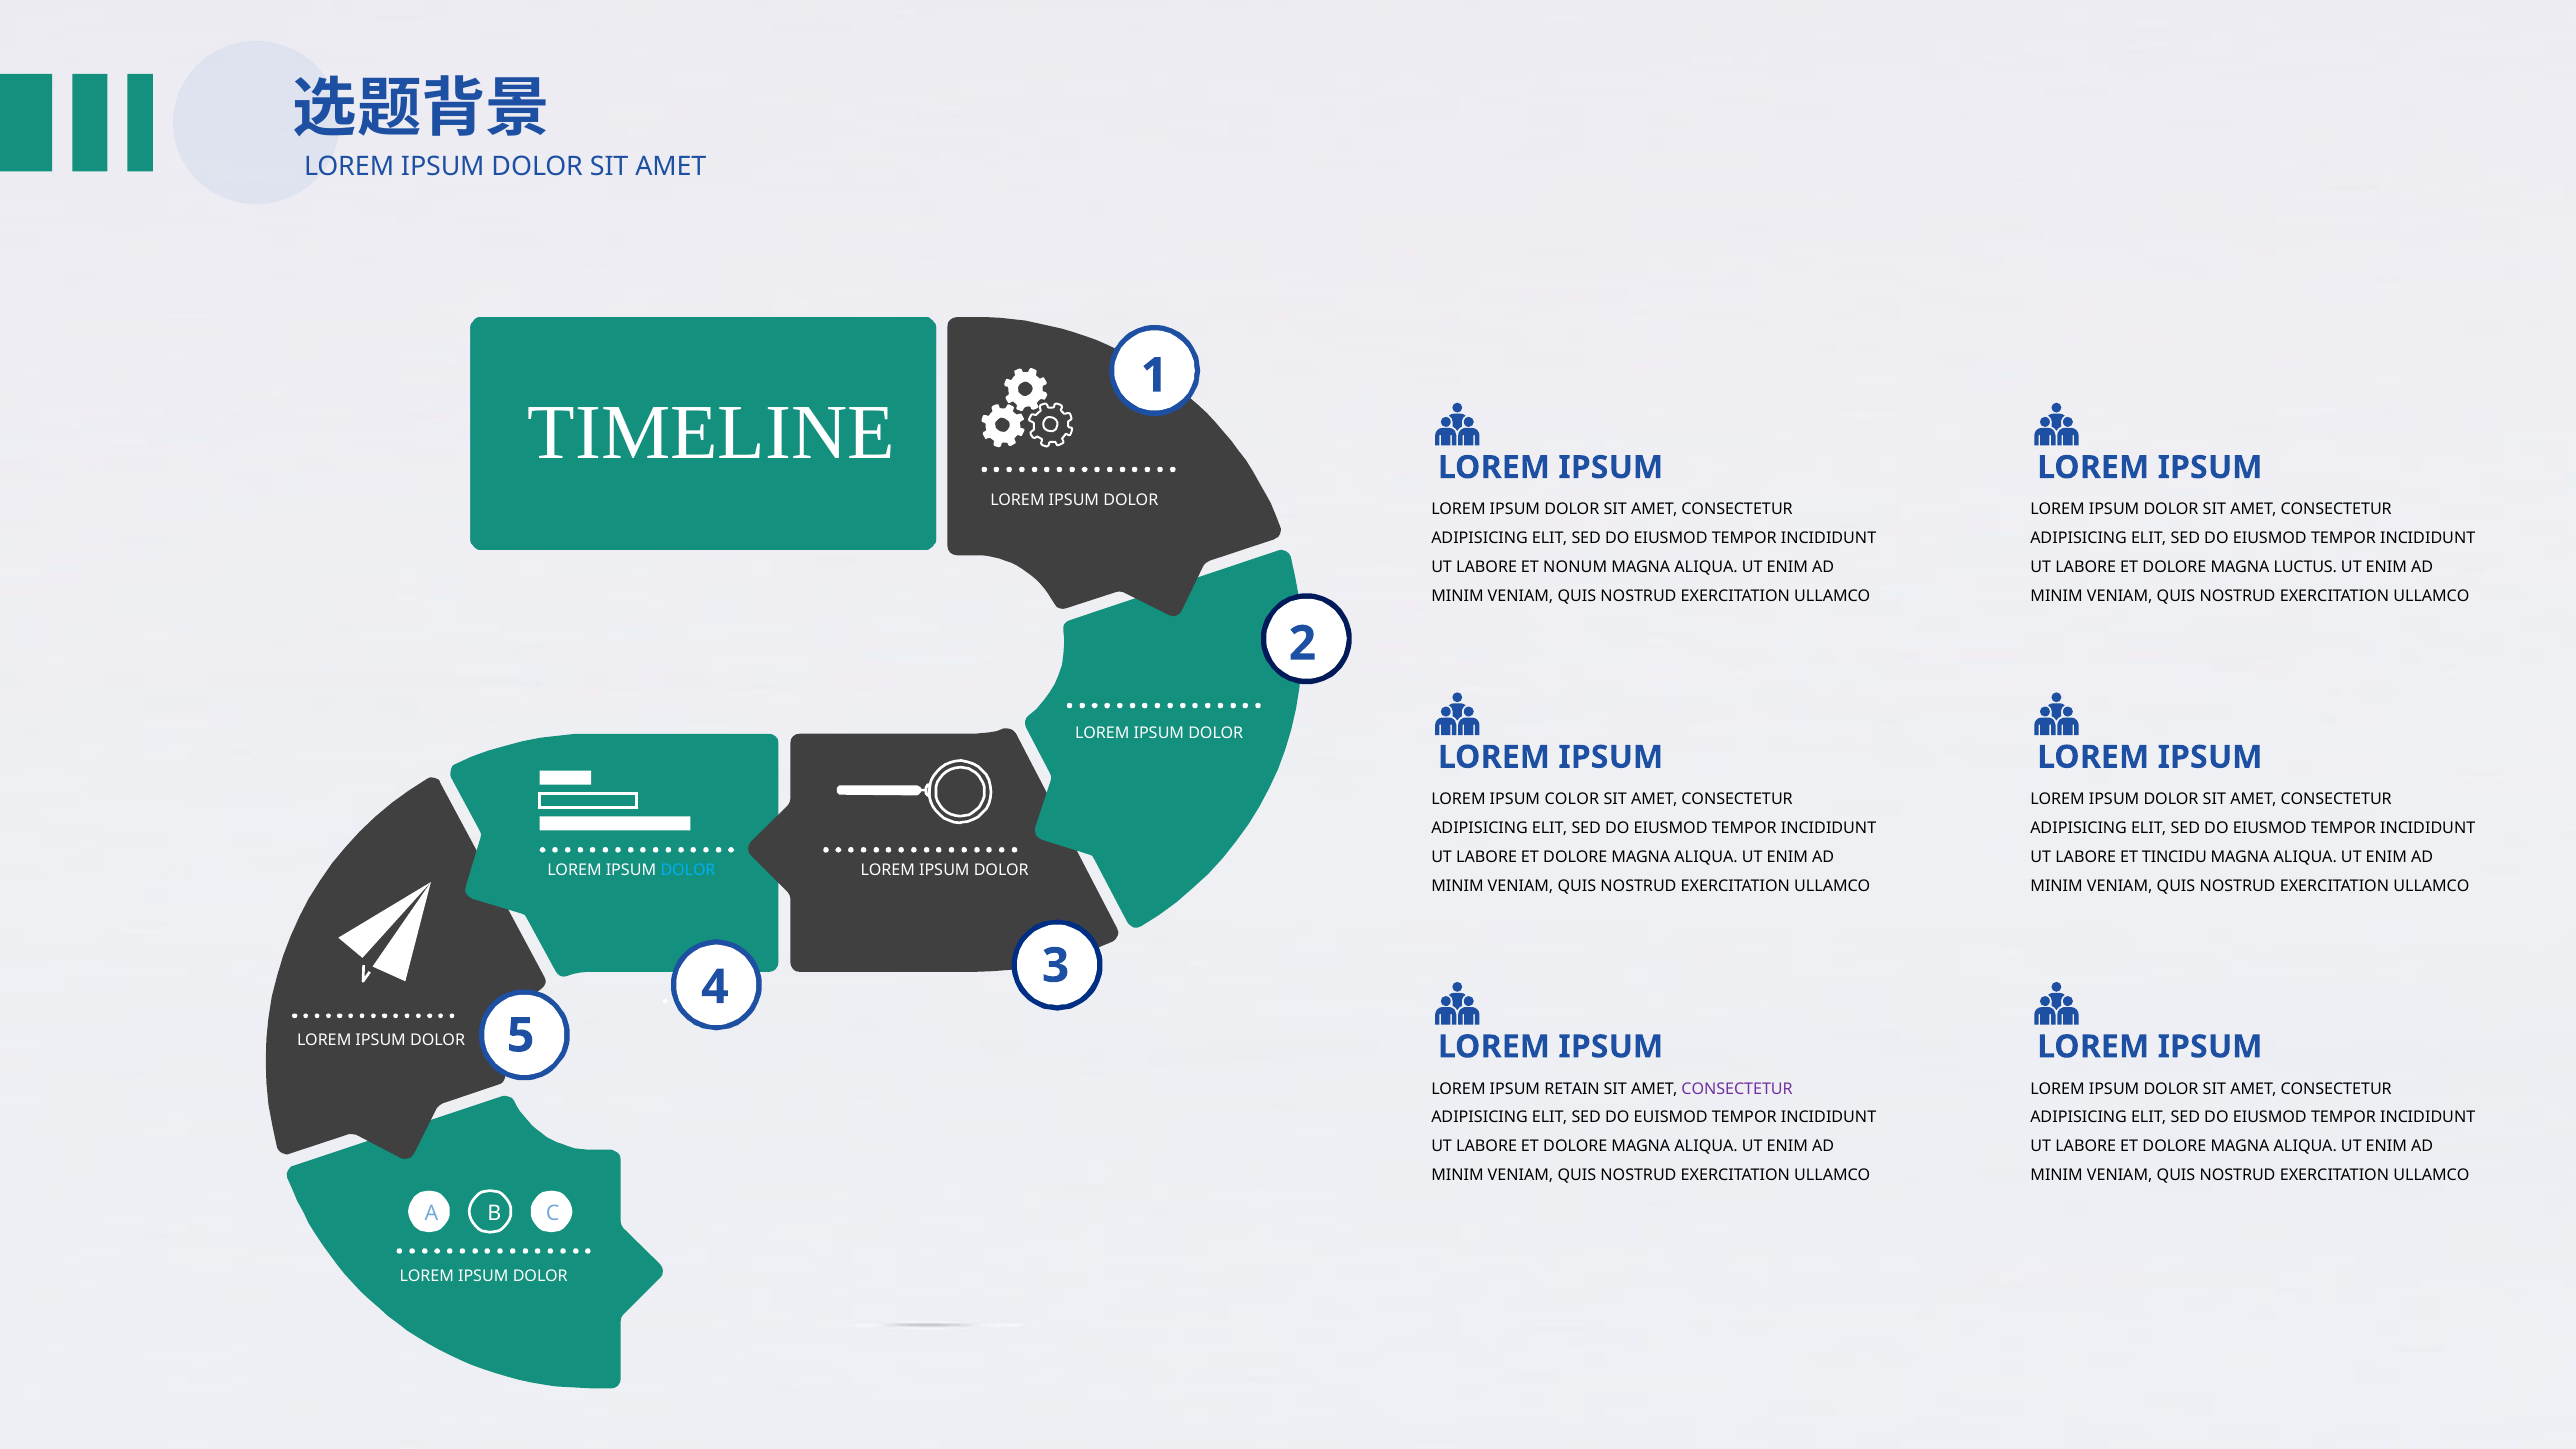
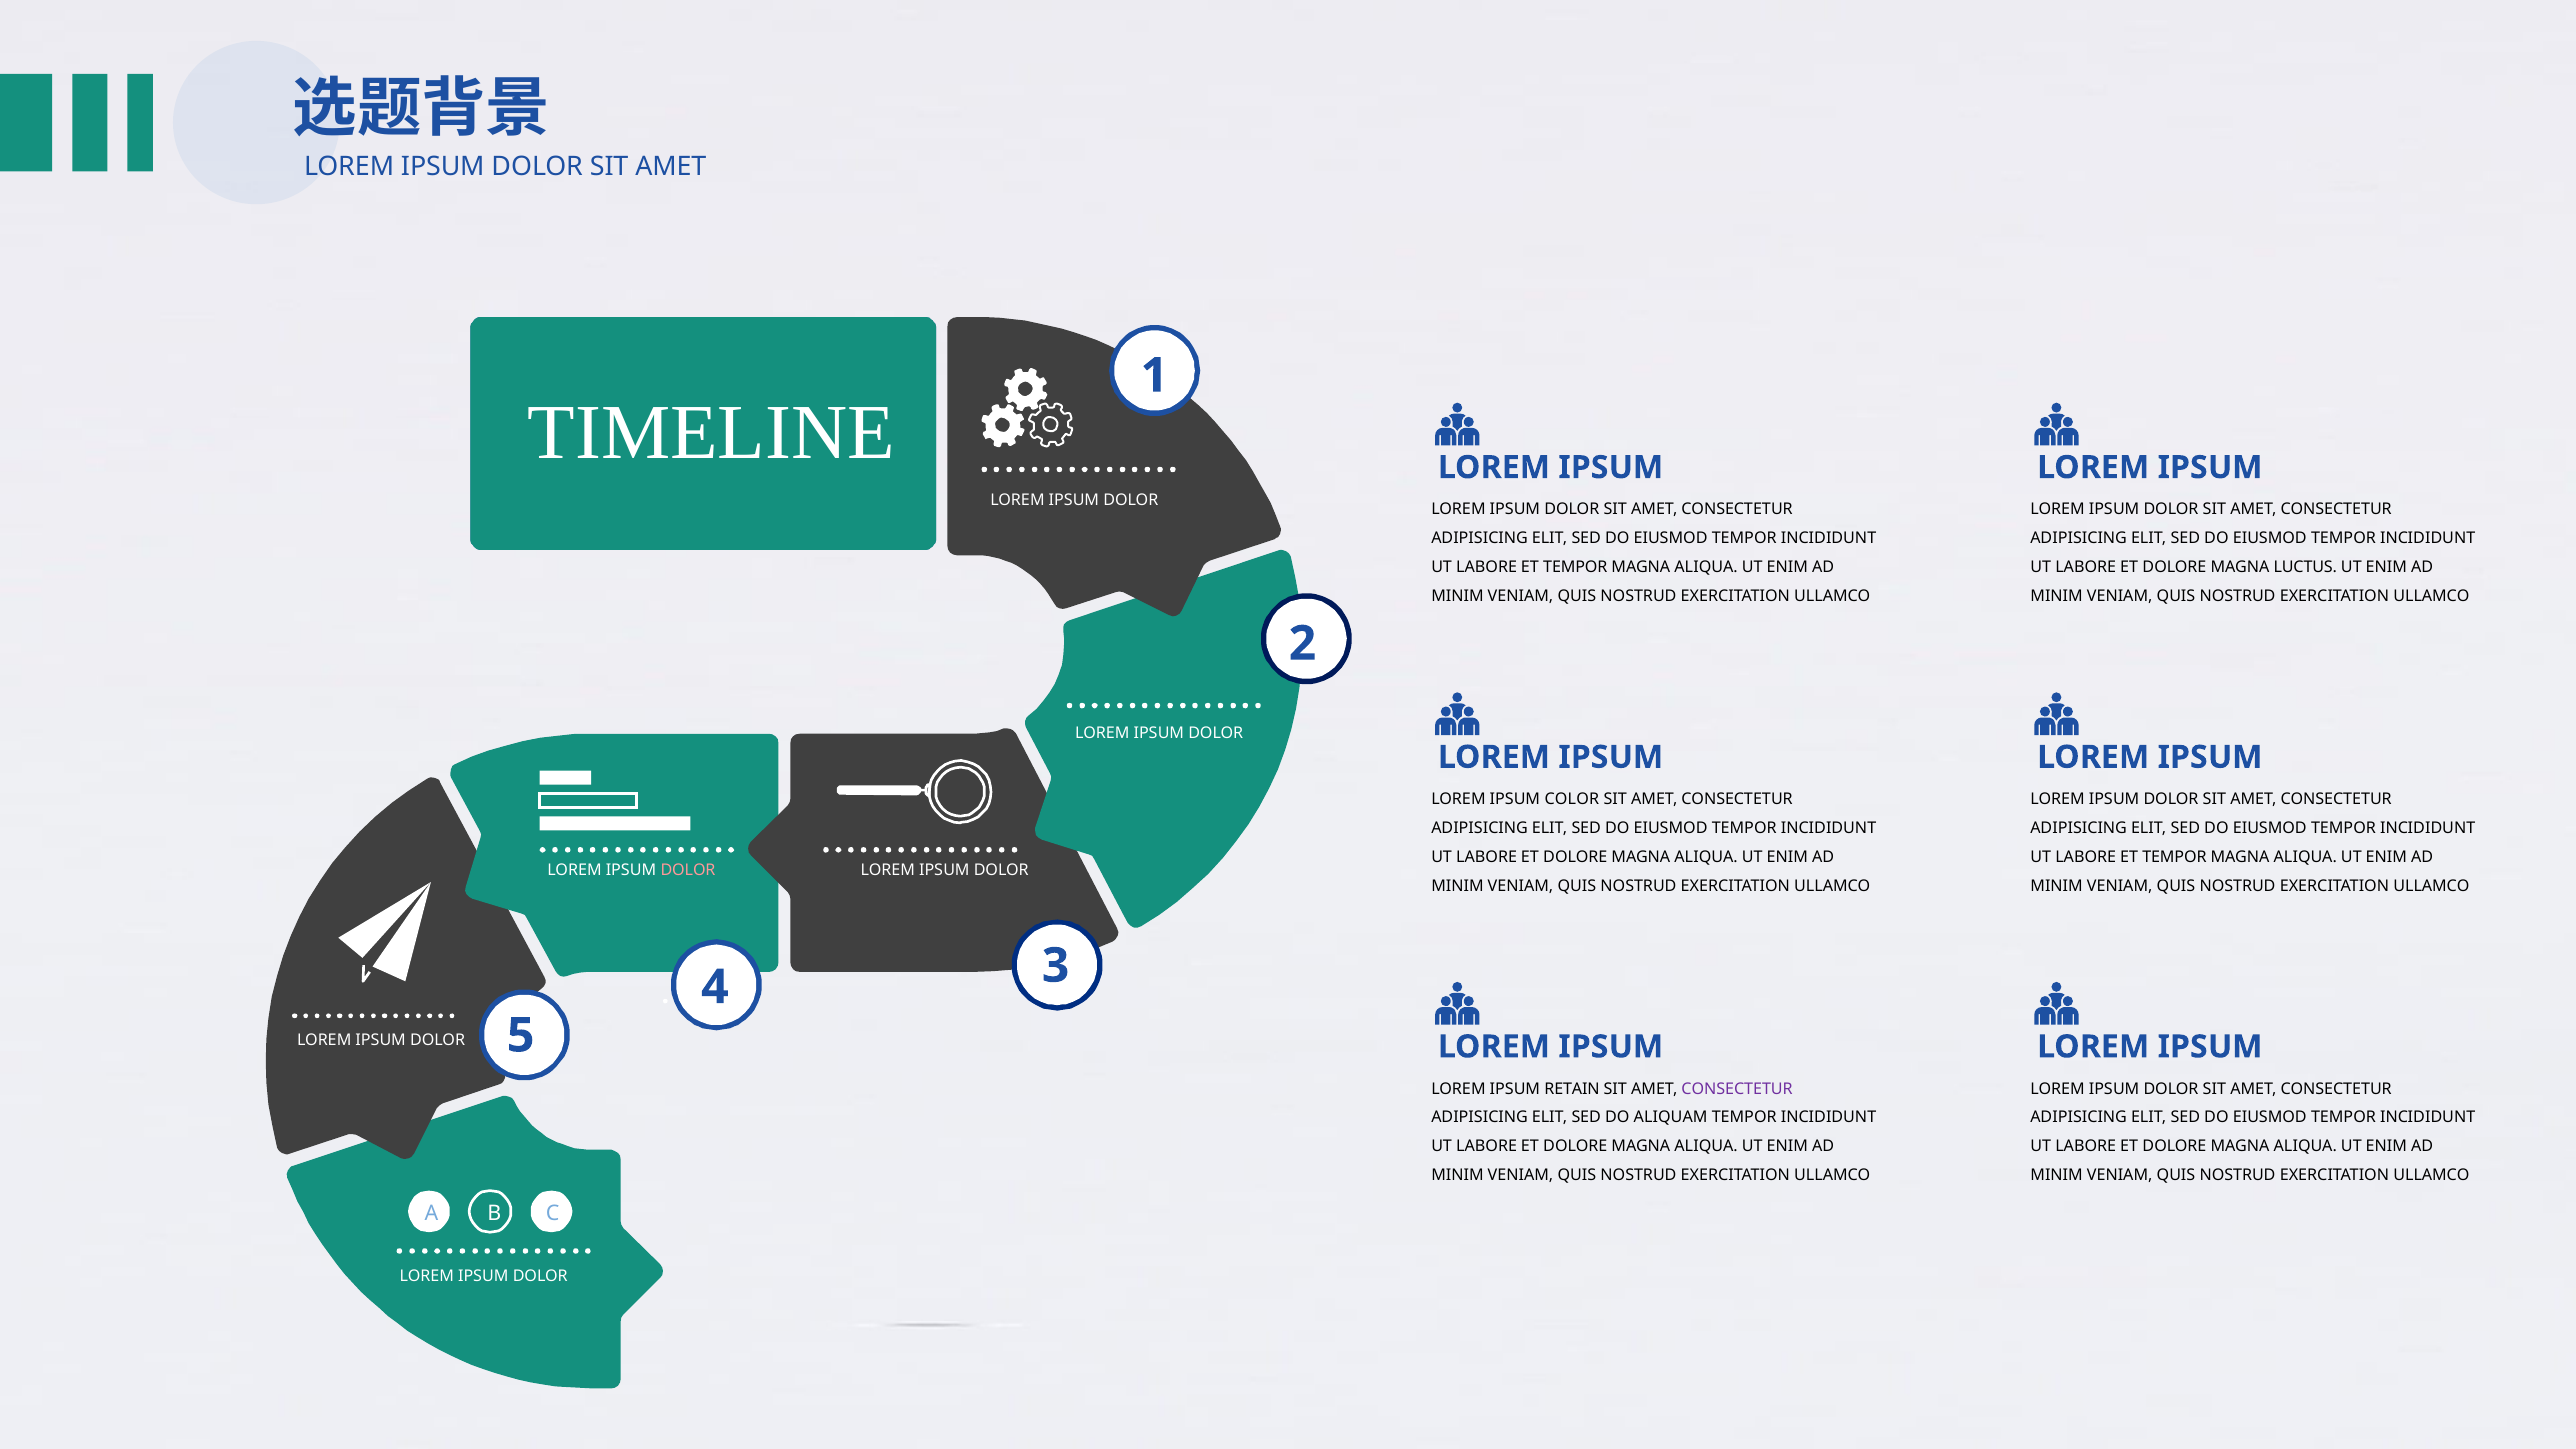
NONUM: NONUM -> TEMPOR (1575, 567)
TINCIDU: TINCIDU -> TEMPOR (2174, 857)
DOLOR colour: light blue -> pink (688, 870)
EUISMOD: EUISMOD -> ALIQUAM (1671, 1118)
